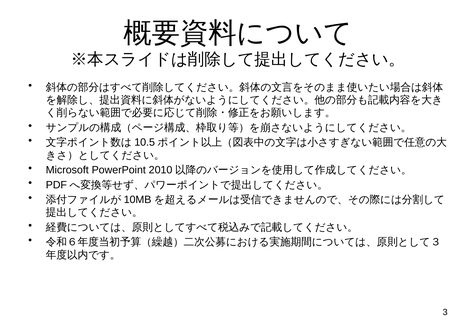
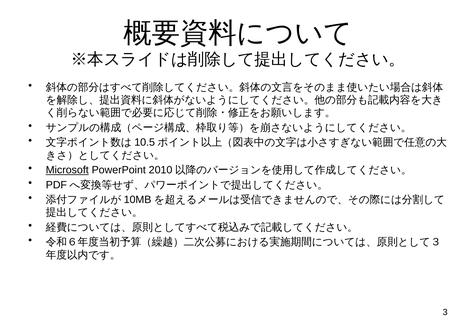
Microsoft underline: none -> present (67, 170)
